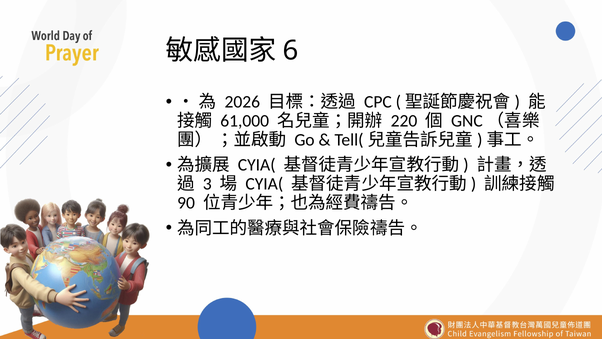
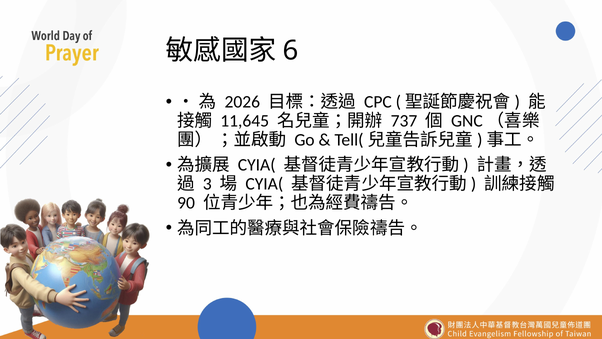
61,000: 61,000 -> 11,645 (245, 121)
220: 220 -> 737 (404, 121)
